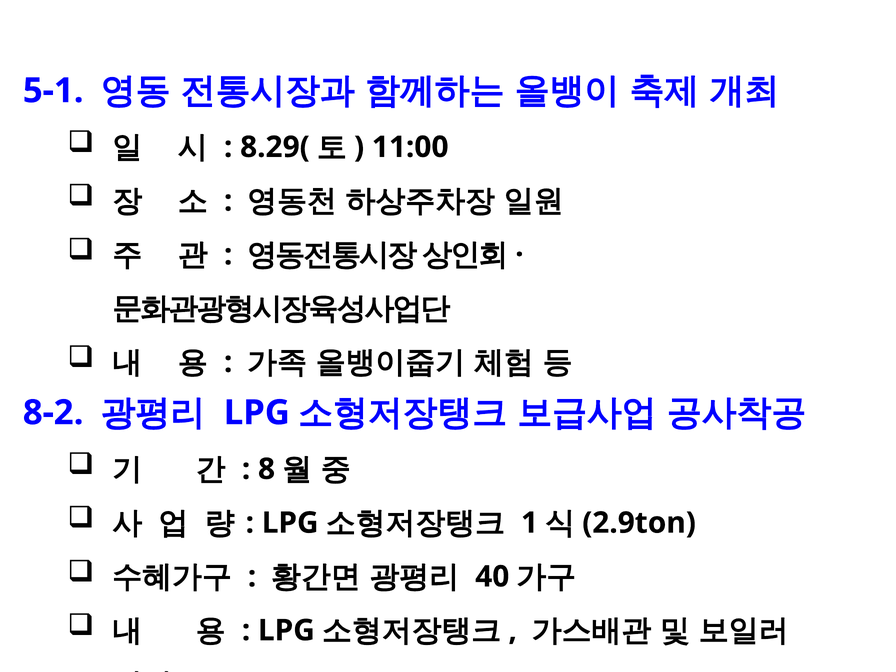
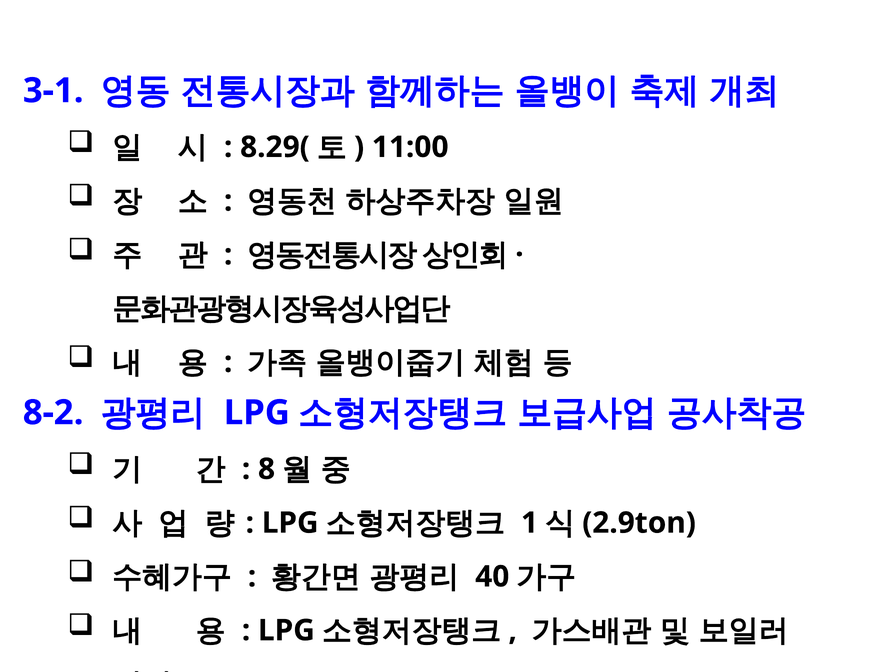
5-1: 5-1 -> 3-1 (53, 91)
